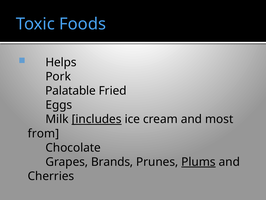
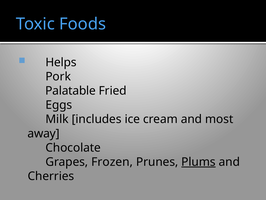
includes underline: present -> none (97, 119)
from: from -> away (44, 133)
Brands: Brands -> Frozen (112, 162)
